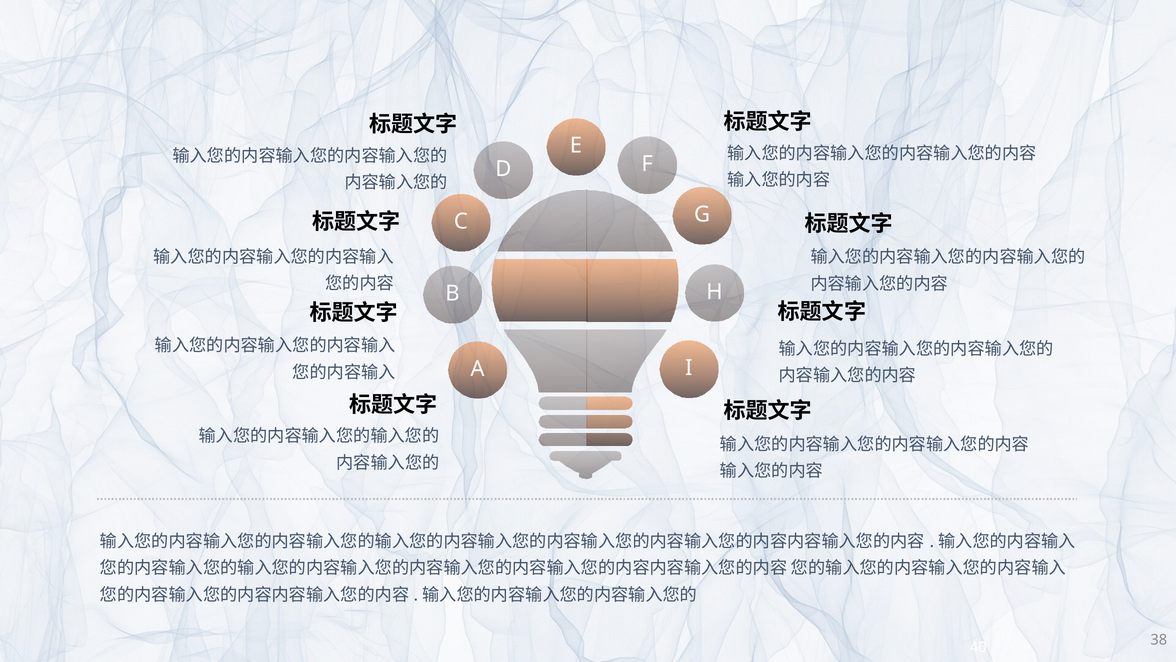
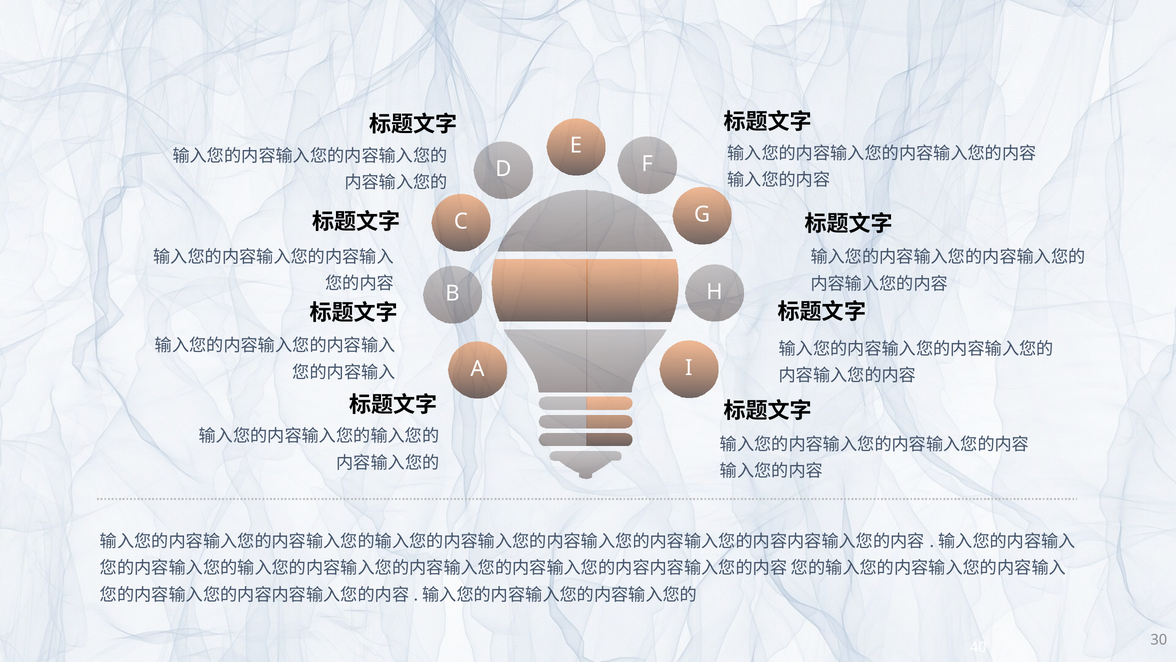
38: 38 -> 30 (1159, 640)
